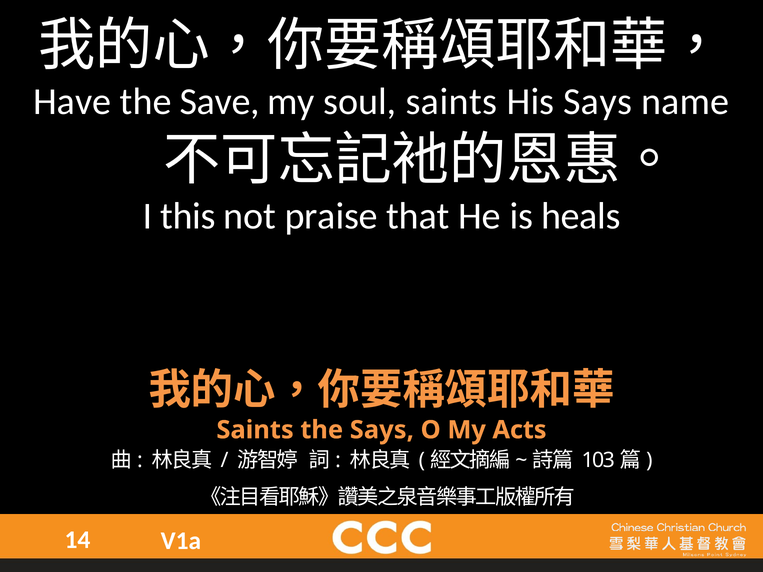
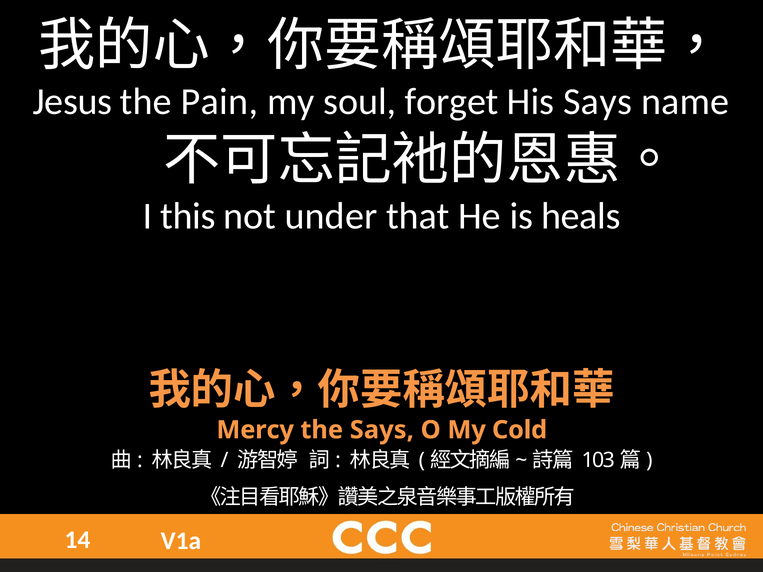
Have: Have -> Jesus (72, 102)
Save: Save -> Pain (219, 102)
soul saints: saints -> forget (452, 102)
praise: praise -> under (331, 216)
Saints: Saints -> Mercy (255, 430)
Acts: Acts -> Cold (520, 430)
